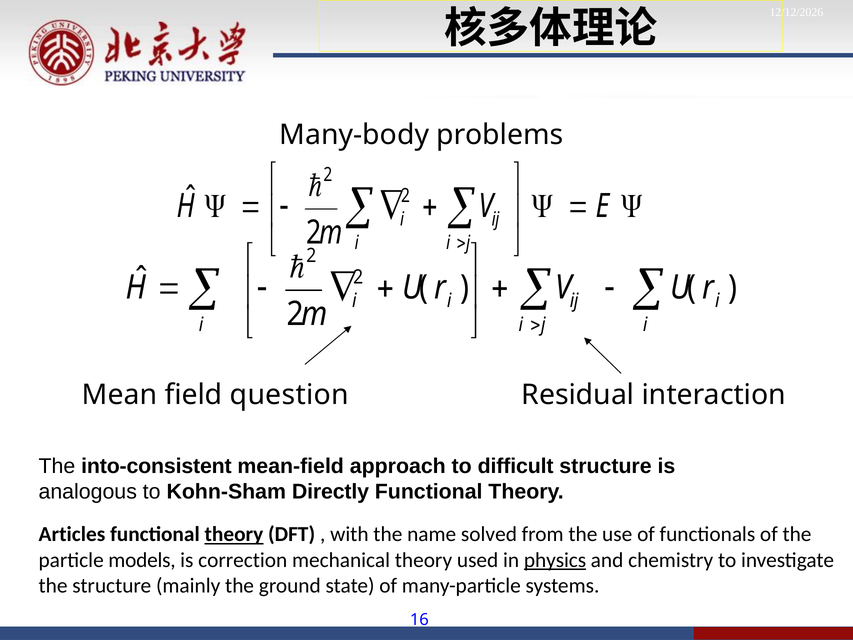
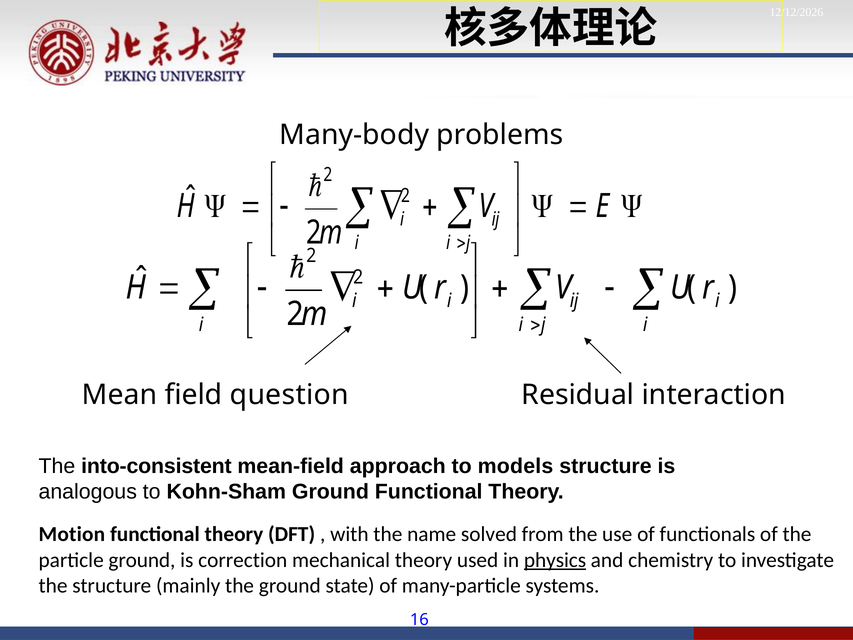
difficult: difficult -> models (515, 466)
Kohn-Sham Directly: Directly -> Ground (330, 492)
Articles: Articles -> Motion (72, 534)
theory underline: present -> none (234, 534)
particle models: models -> ground (142, 560)
